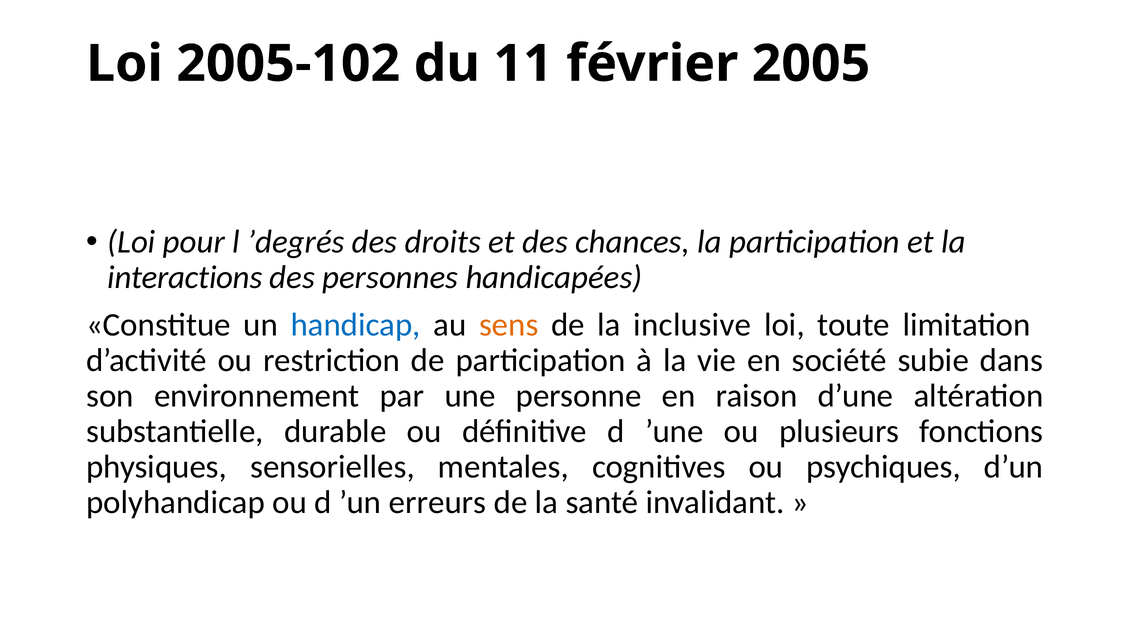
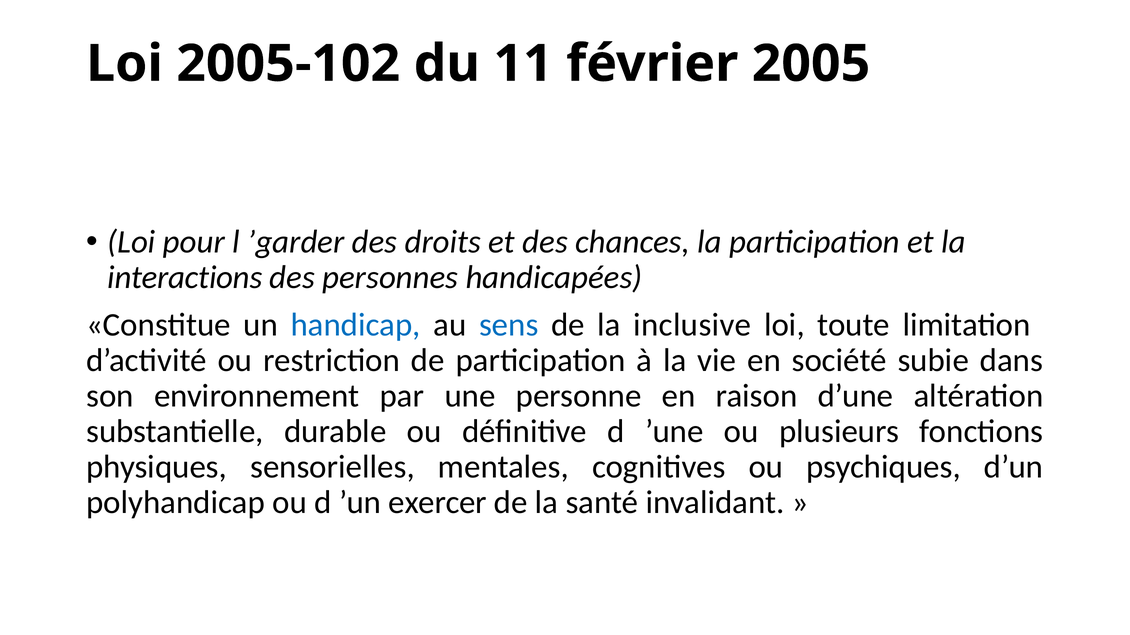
’degrés: ’degrés -> ’garder (296, 242)
sens colour: orange -> blue (509, 325)
erreurs: erreurs -> exercer (438, 503)
